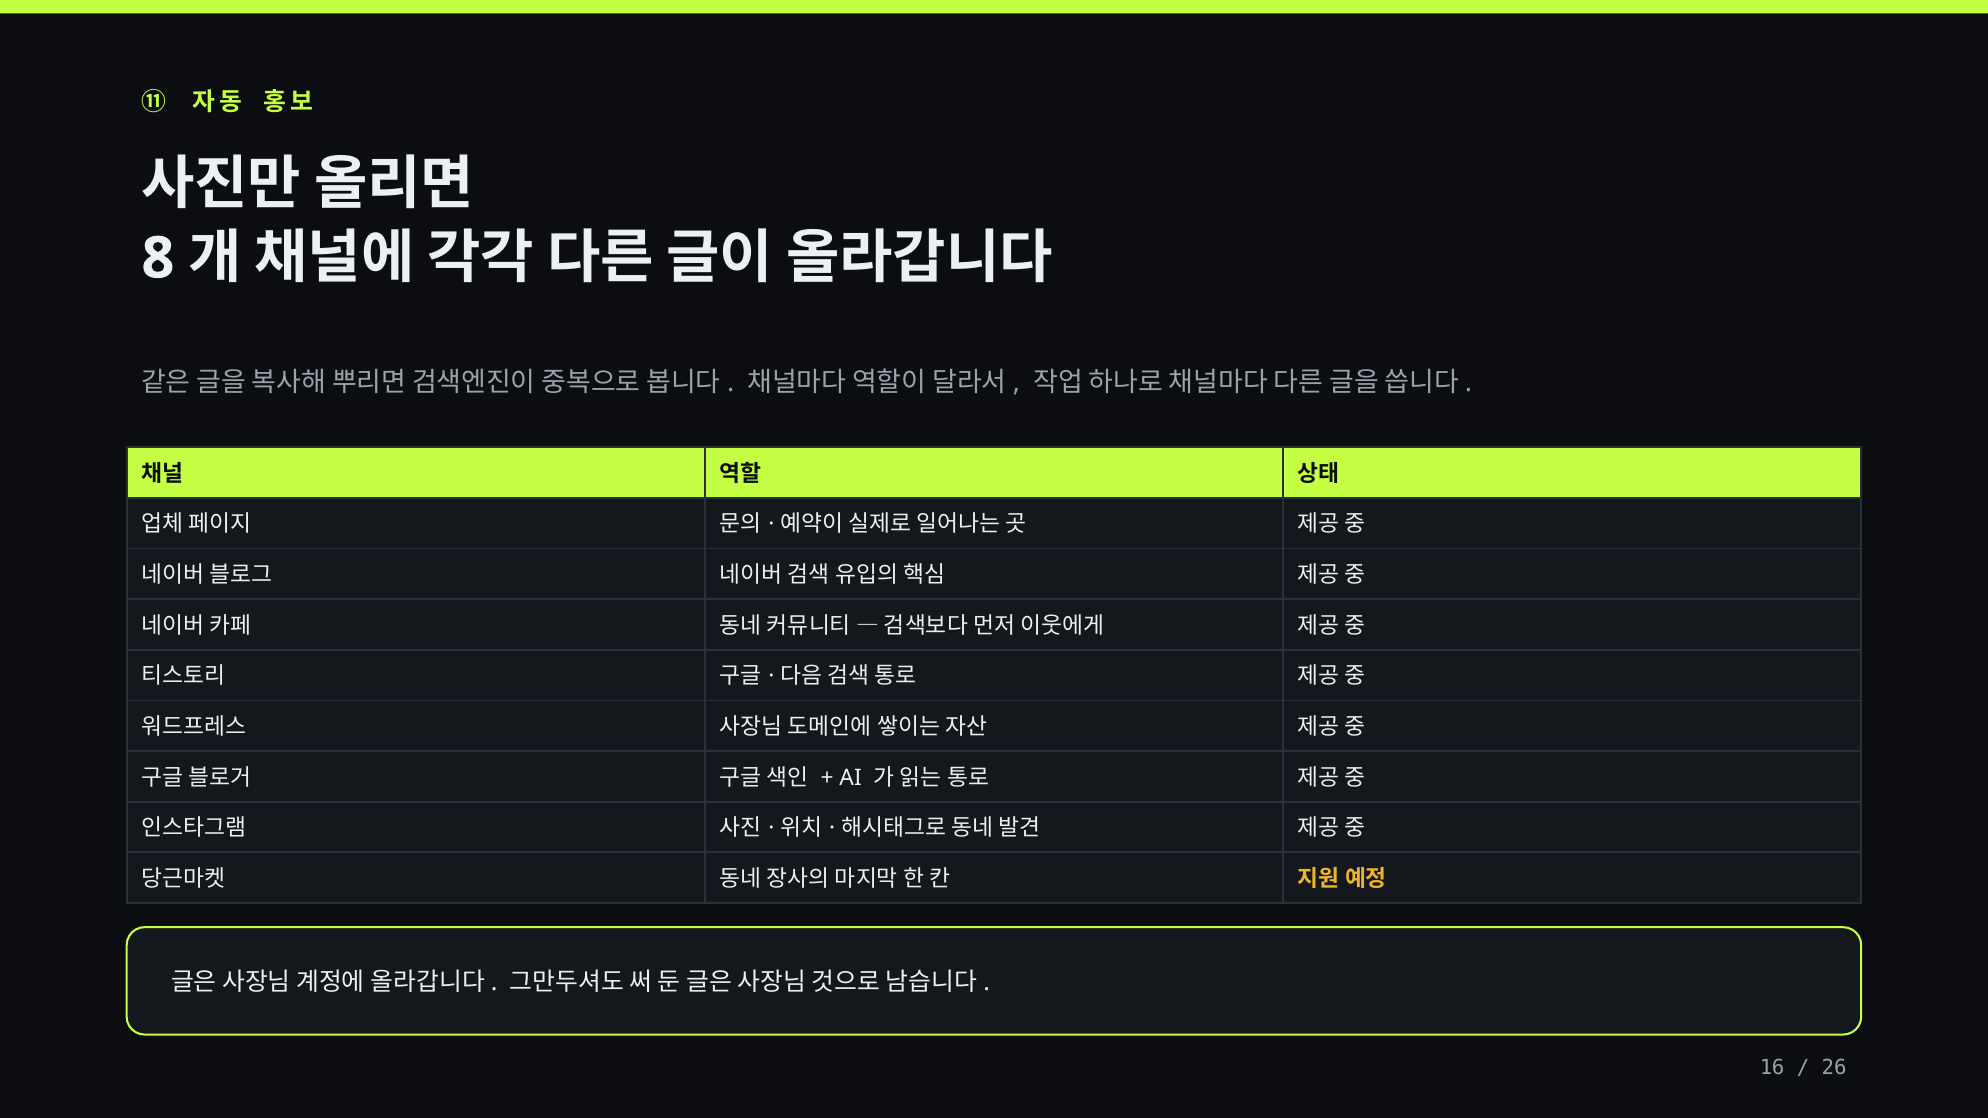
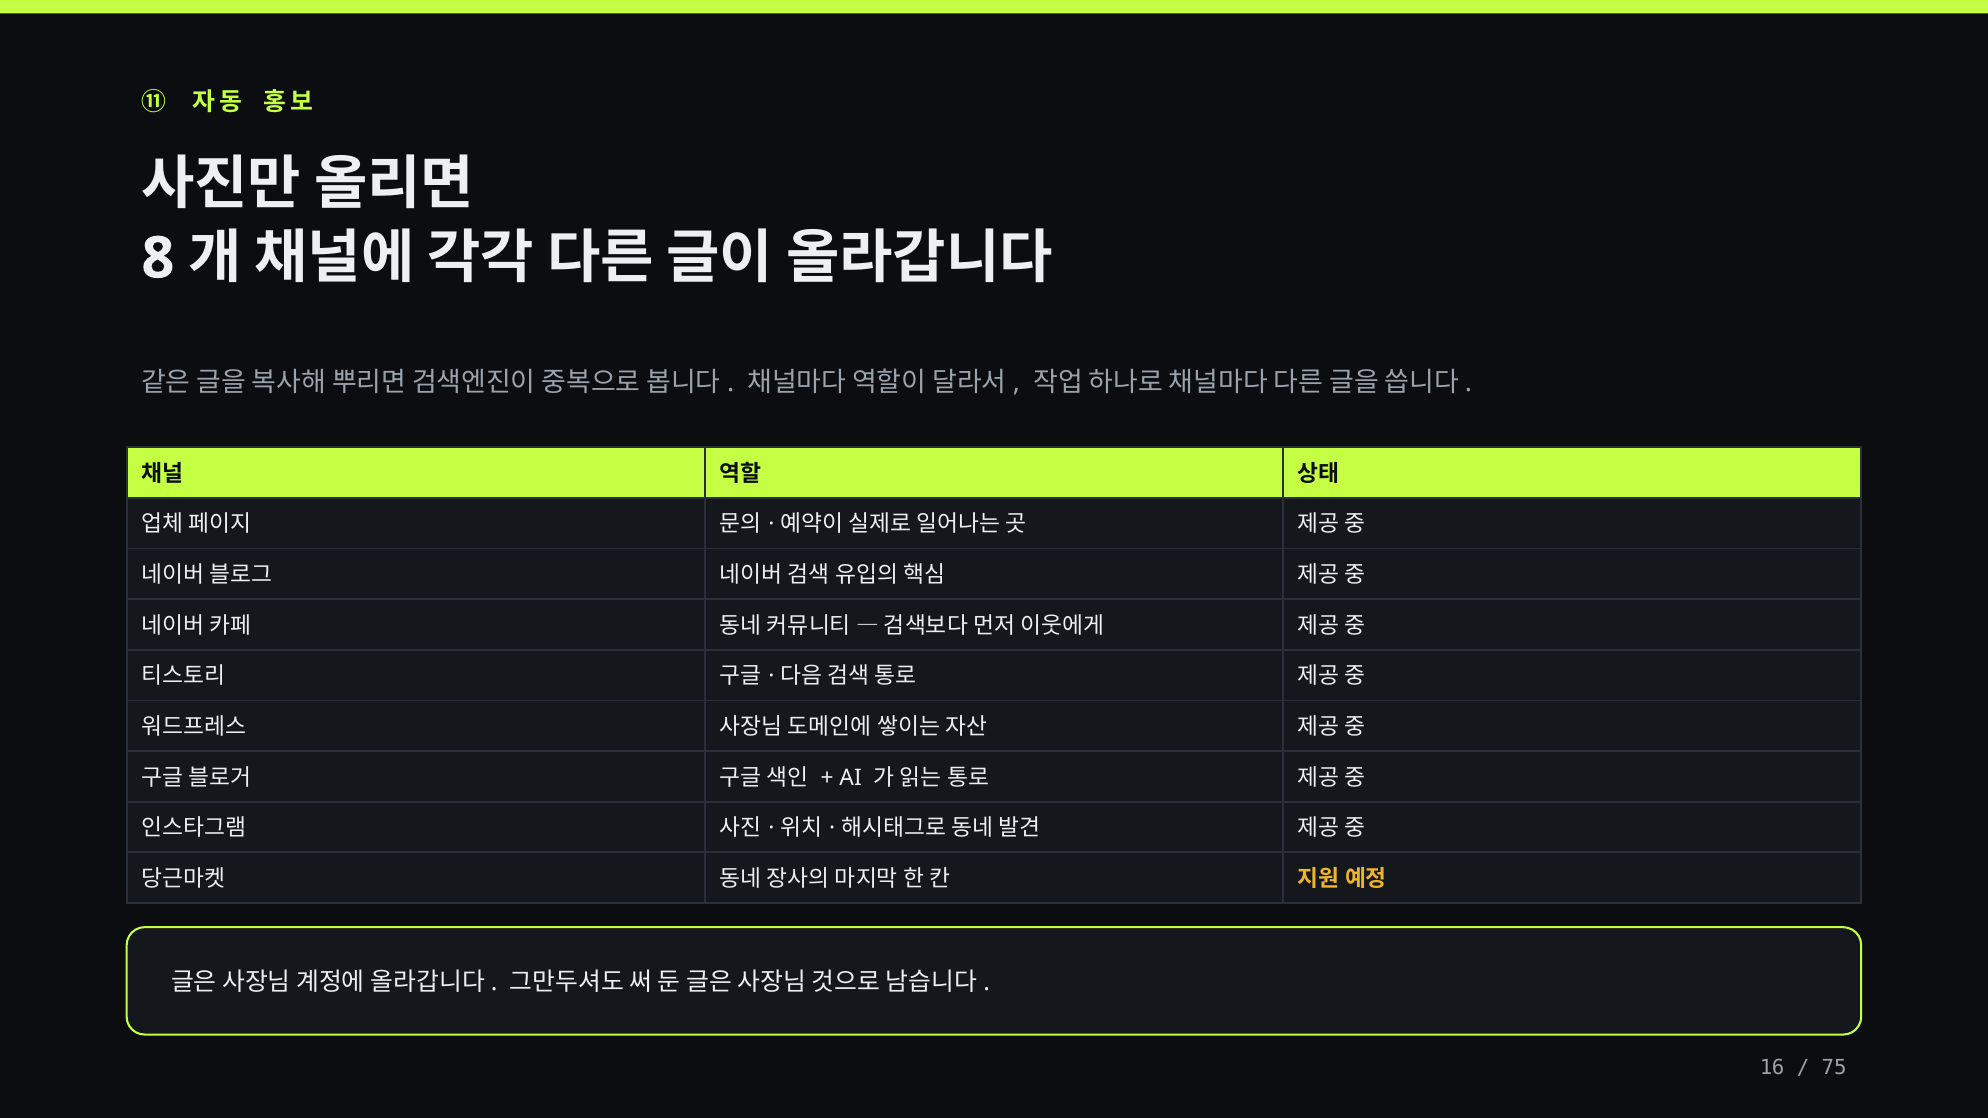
26: 26 -> 75 (1834, 1067)
